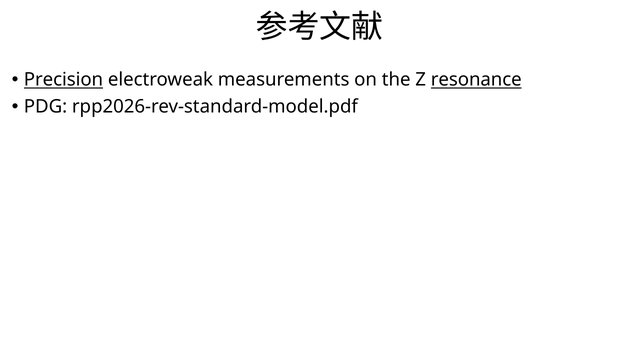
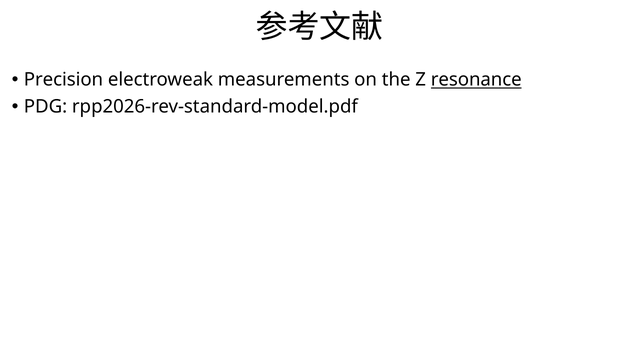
Precision underline: present -> none (63, 80)
